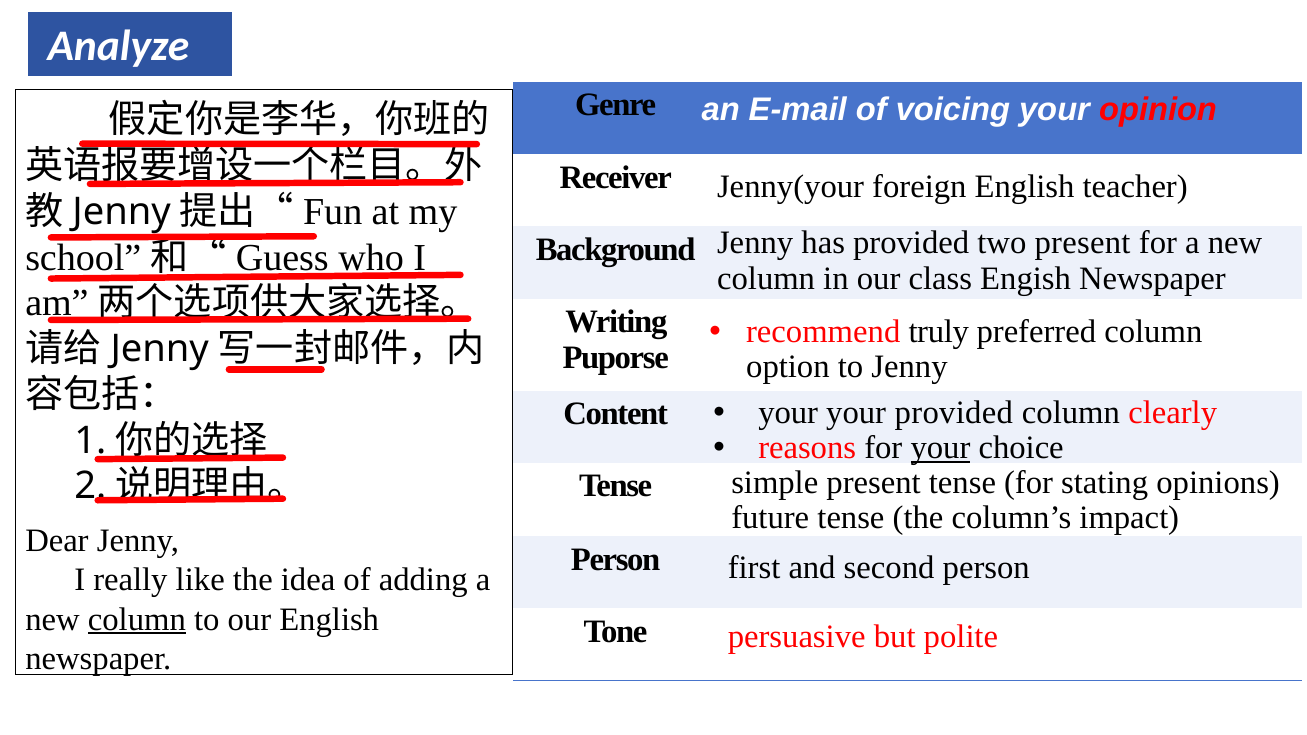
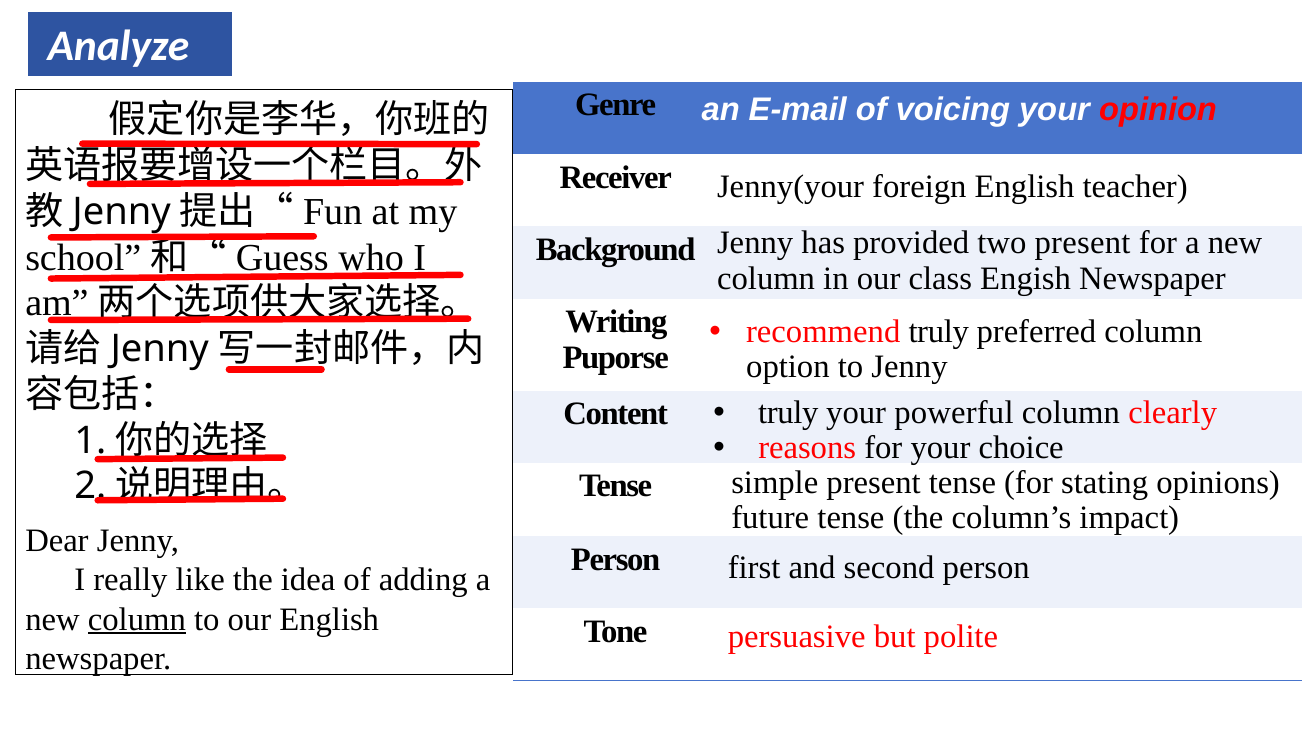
your: your -> truly (788, 413)
your provided: provided -> powerful (954, 413)
your underline: present -> none (940, 448)
